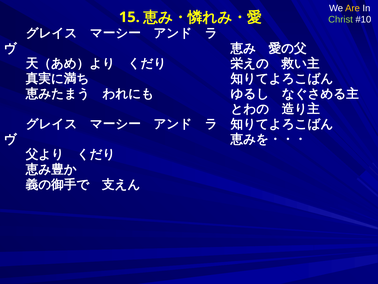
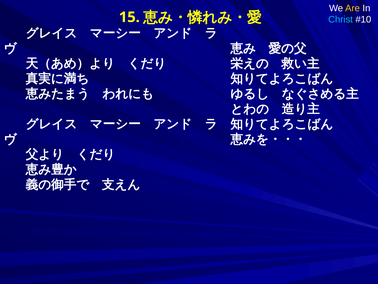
Christ colour: light green -> light blue (341, 20)
